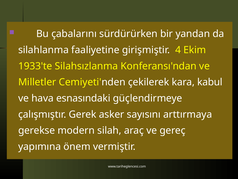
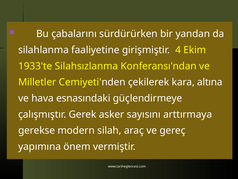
kabul: kabul -> altına (210, 82)
